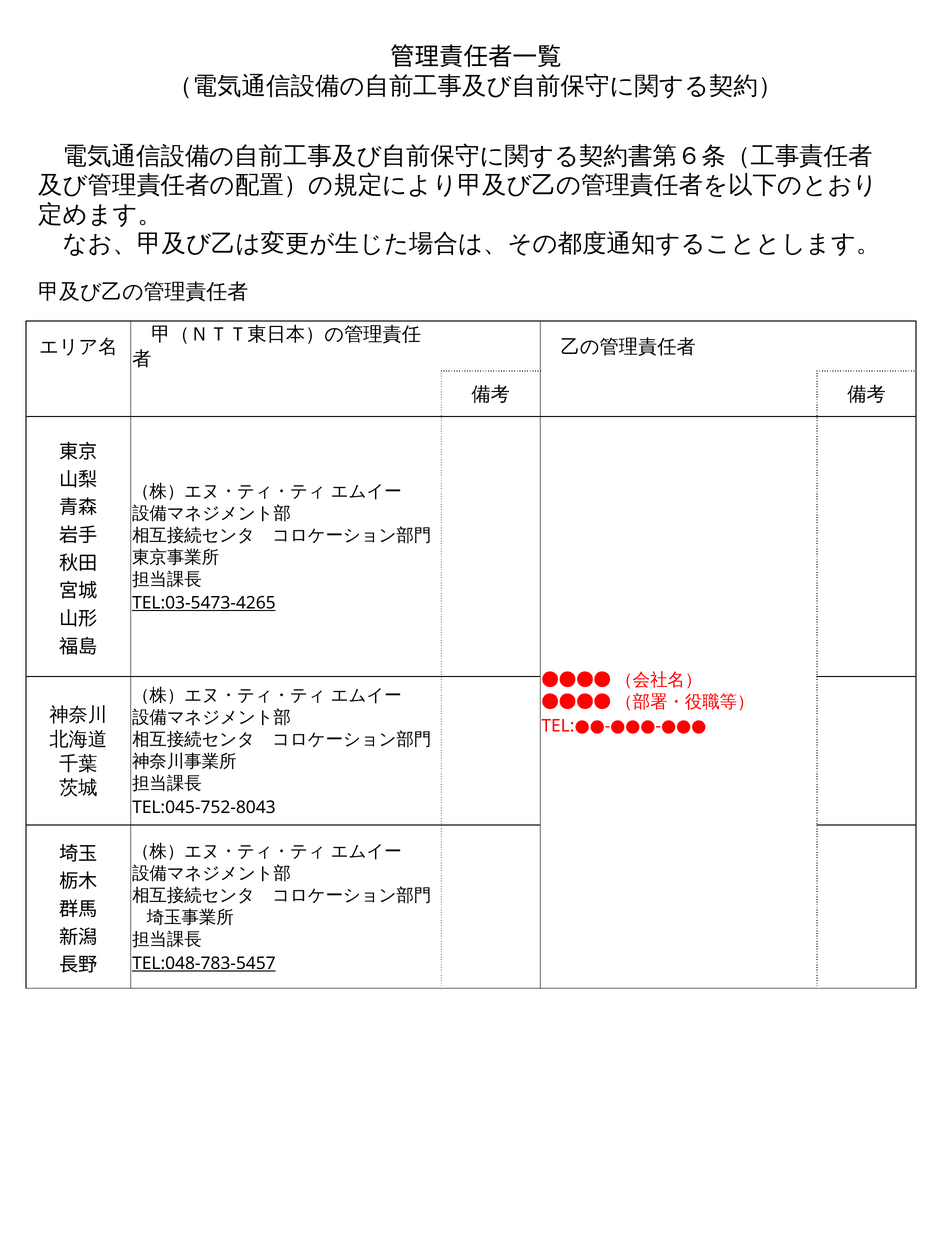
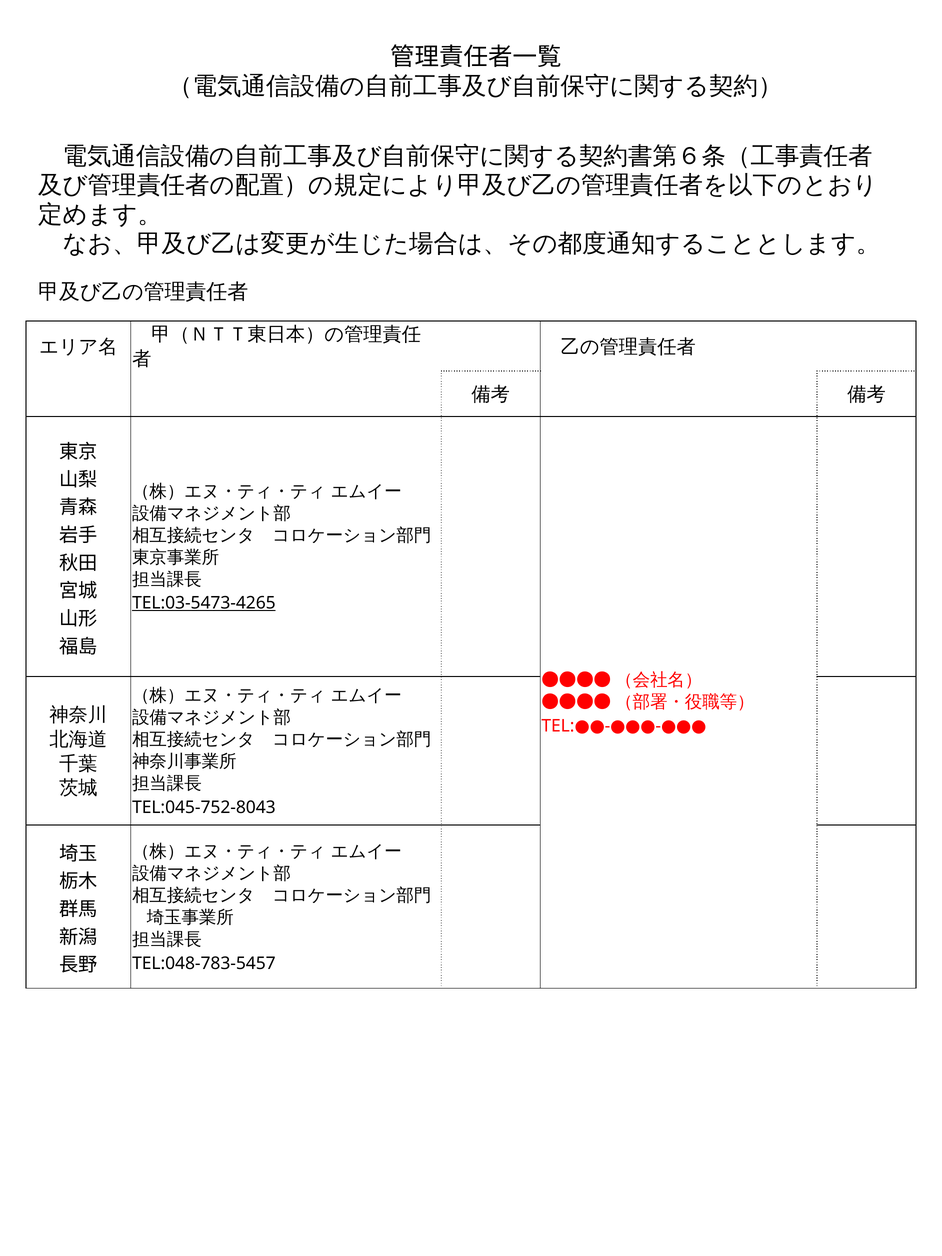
TEL:048-783-5457 underline: present -> none (204, 963)
